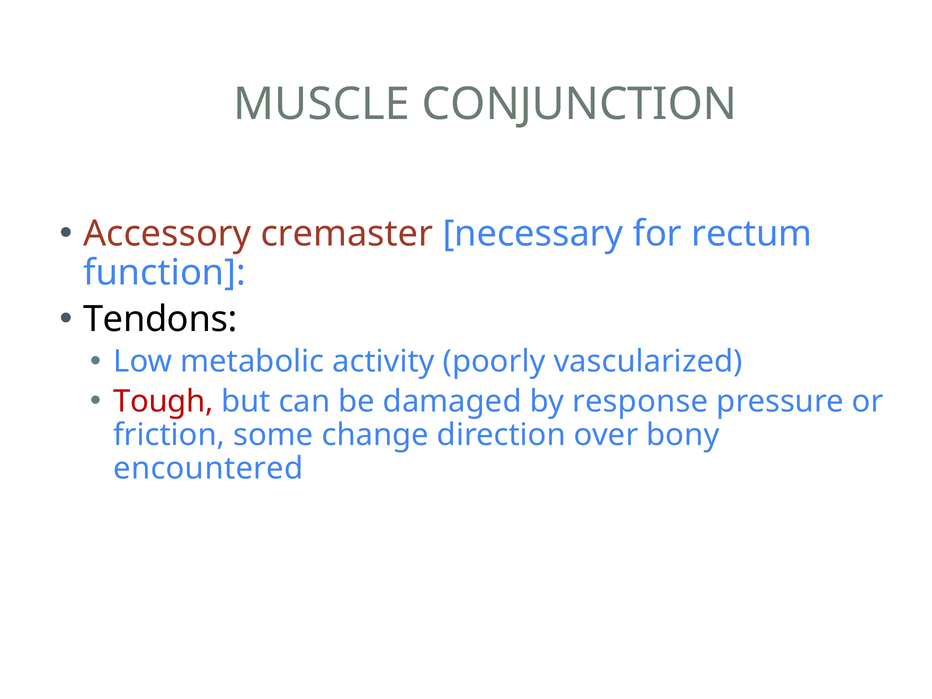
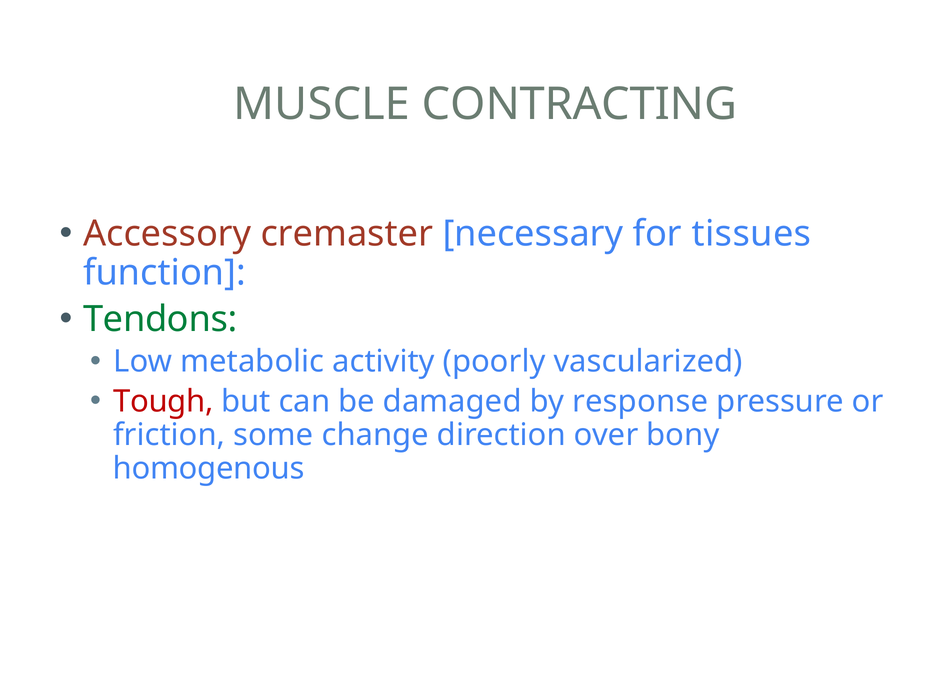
CONJUNCTION: CONJUNCTION -> CONTRACTING (580, 104)
rectum: rectum -> tissues (751, 234)
Tendons colour: black -> green (160, 319)
encountered: encountered -> homogenous (209, 468)
